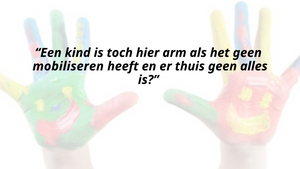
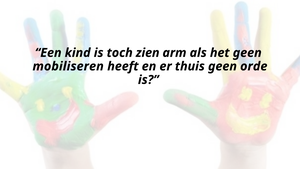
hier: hier -> zien (148, 53)
alles: alles -> orde (254, 66)
